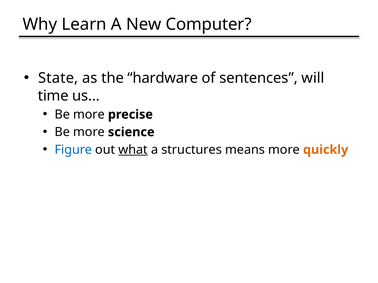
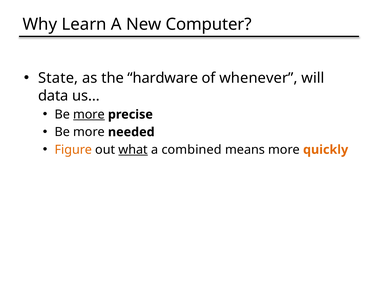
sentences: sentences -> whenever (258, 78)
time: time -> data (53, 96)
more underline: none -> present (89, 115)
science: science -> needed (131, 132)
Figure colour: blue -> orange (73, 150)
structures: structures -> combined (192, 150)
